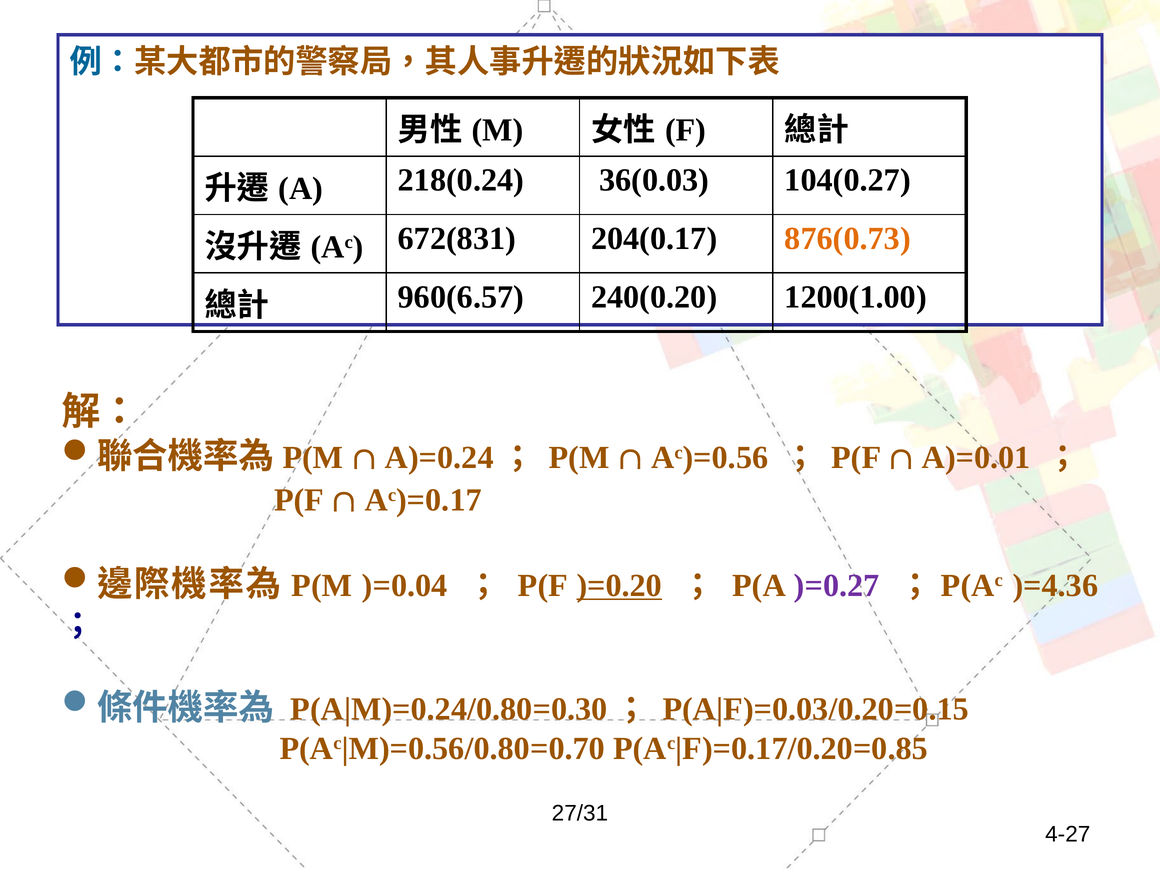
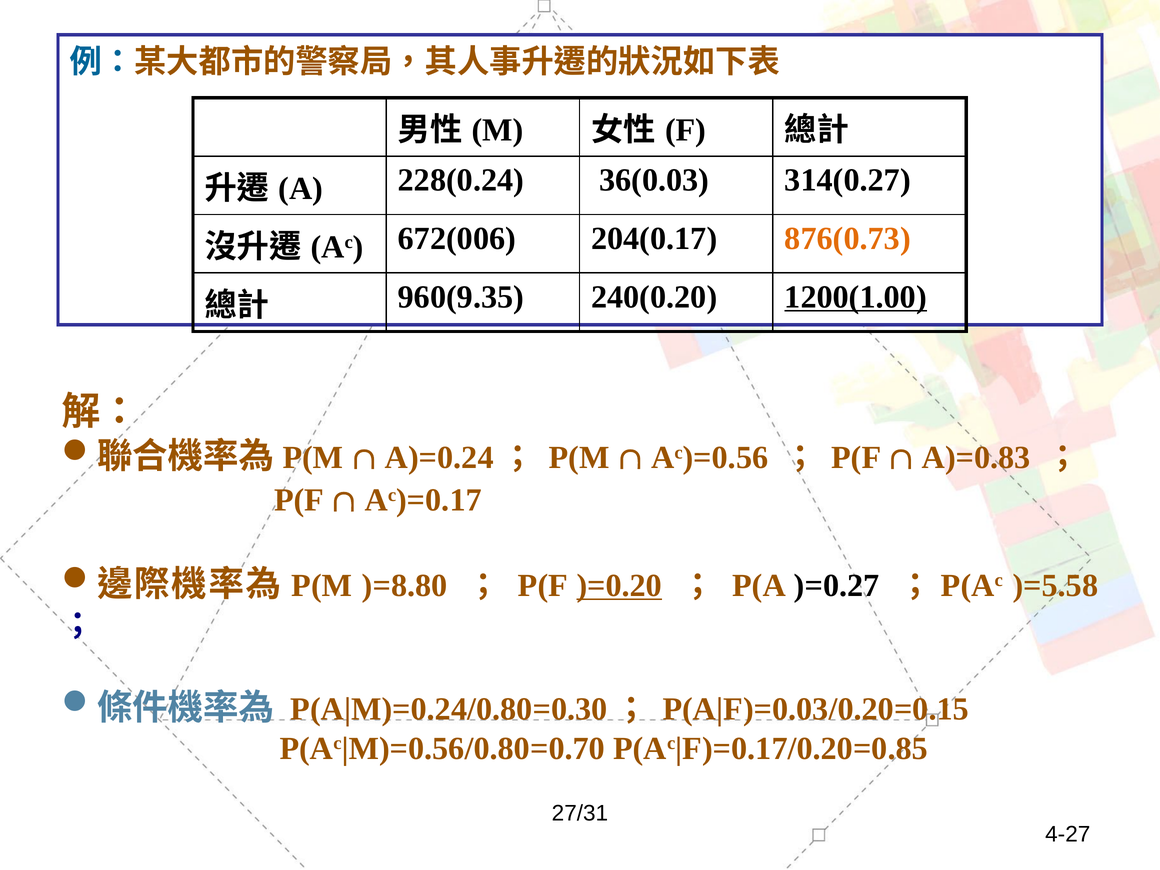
218(0.24: 218(0.24 -> 228(0.24 (461, 180)
104(0.27: 104(0.27 -> 314(0.27 (848, 180)
672(831: 672(831 -> 672(006 (457, 238)
960(6.57: 960(6.57 -> 960(9.35 (461, 297)
1200(1.00 underline: none -> present (856, 297)
A)=0.01: A)=0.01 -> A)=0.83 (976, 458)
)=0.04: )=0.04 -> )=8.80 (405, 585)
)=0.27 colour: purple -> black (837, 585)
)=4.36: )=4.36 -> )=5.58 (1055, 585)
